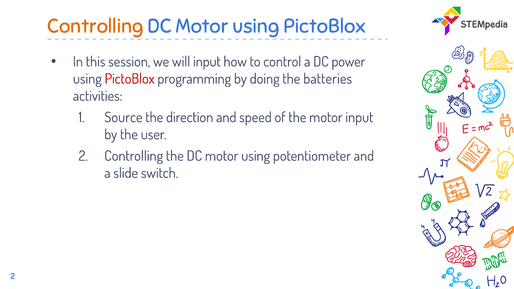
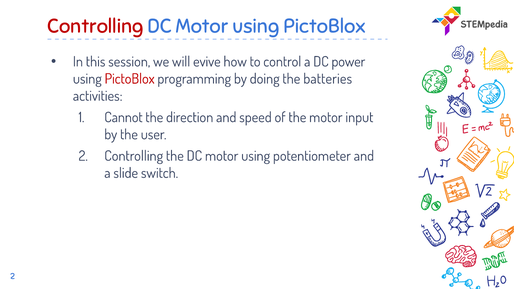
Controlling colour: orange -> red (95, 26)
will input: input -> evive (207, 62)
Source: Source -> Cannot (123, 118)
